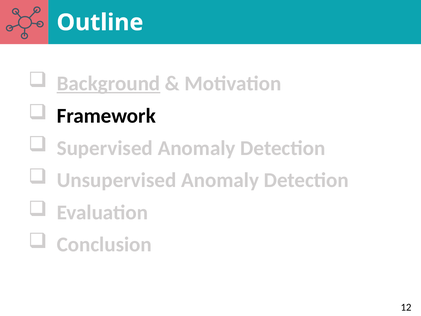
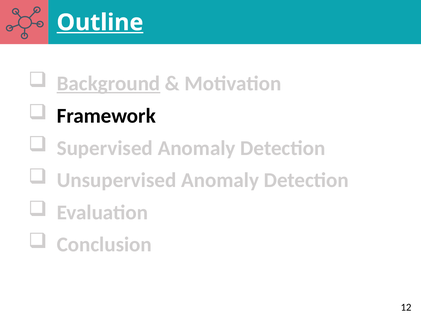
Outline underline: none -> present (100, 22)
